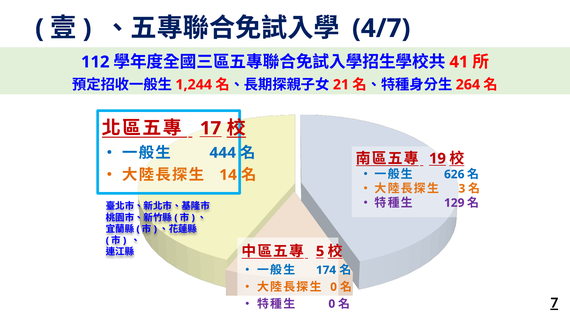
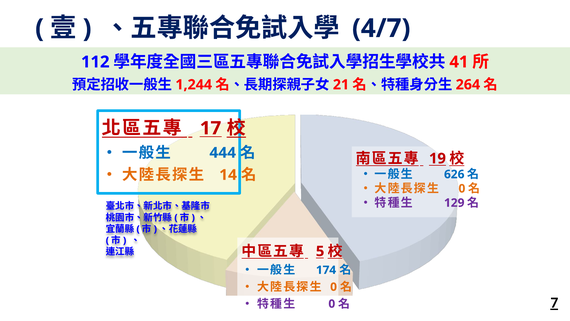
3: 3 -> 0 (462, 188)
